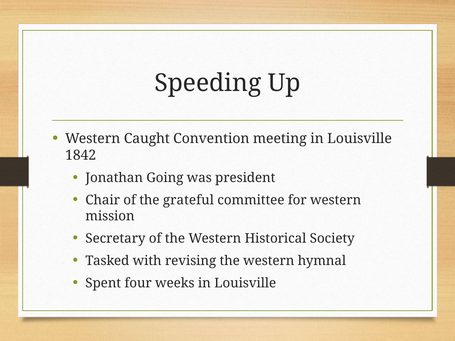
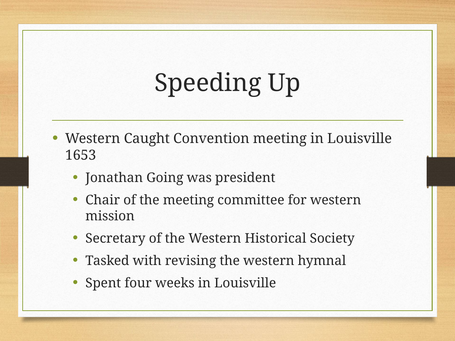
1842: 1842 -> 1653 (81, 155)
the grateful: grateful -> meeting (188, 200)
